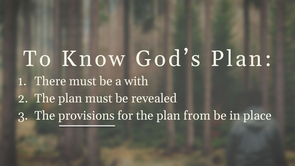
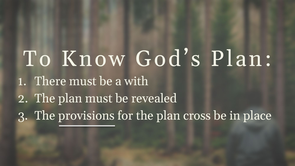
from: from -> cross (197, 116)
